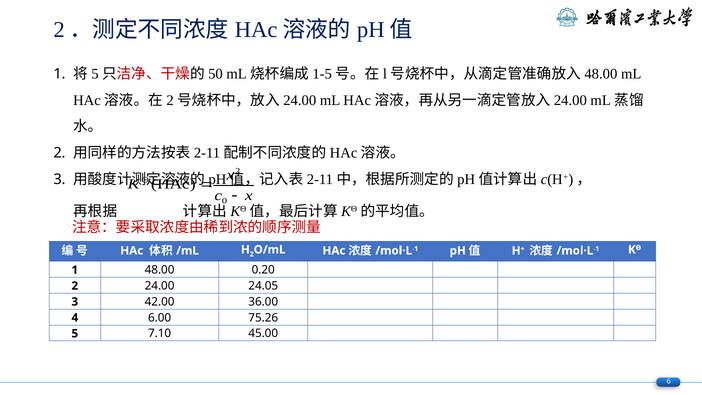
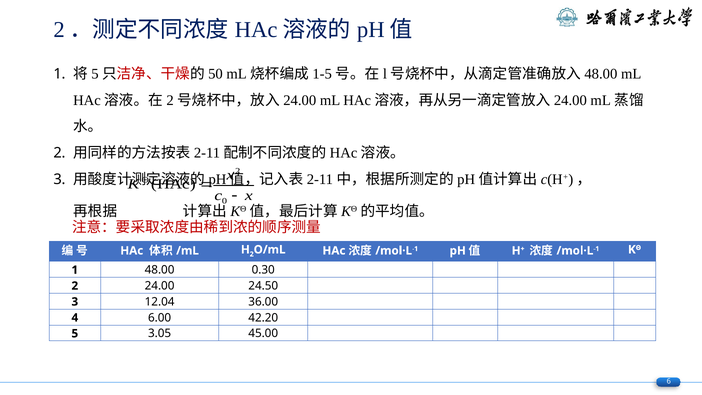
0.20: 0.20 -> 0.30 (263, 270)
24.05: 24.05 -> 24.50 (263, 286)
42.00: 42.00 -> 12.04 (160, 302)
75.26: 75.26 -> 42.20 (263, 318)
7.10: 7.10 -> 3.05 (160, 333)
